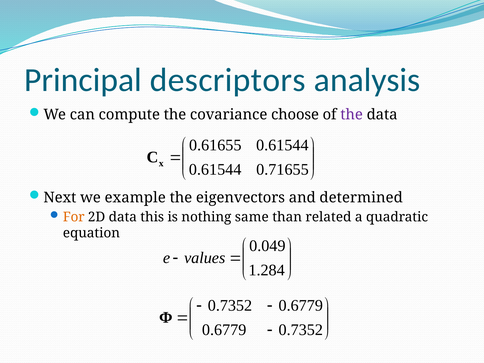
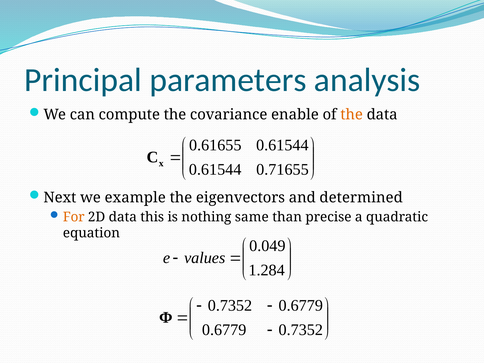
descriptors: descriptors -> parameters (228, 80)
choose: choose -> enable (295, 115)
the colour: purple -> orange (352, 115)
related: related -> precise (328, 217)
